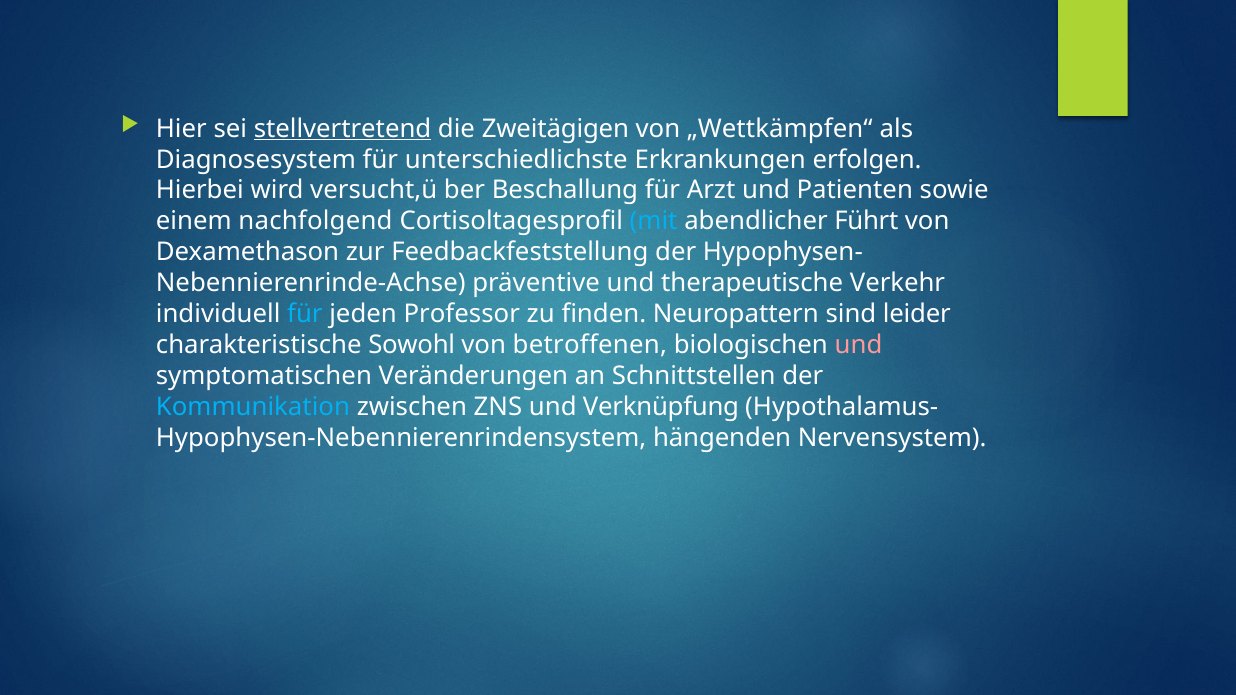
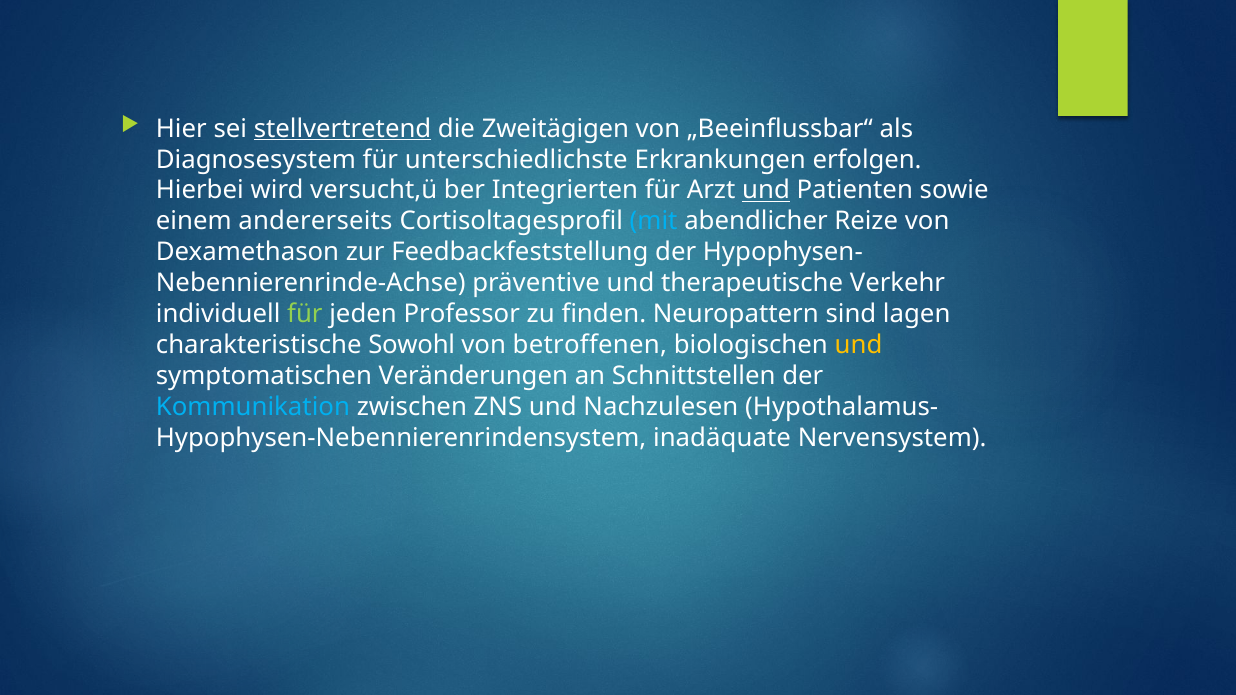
„Wettkämpfen“: „Wettkämpfen“ -> „Beeinflussbar“ (780, 129)
Beschallung: Beschallung -> Integrierten (565, 190)
und underline: none -> present (766, 190)
nachfolgend: nachfolgend -> andererseits (315, 221)
Führt: Führt -> Reize (866, 221)
für colour: light blue -> light green (305, 314)
leider: leider -> lagen (917, 314)
und colour: pink -> yellow (859, 345)
Verknüpfung: Verknüpfung -> Nachzulesen (661, 407)
hängenden: hängenden -> inadäquate (722, 438)
